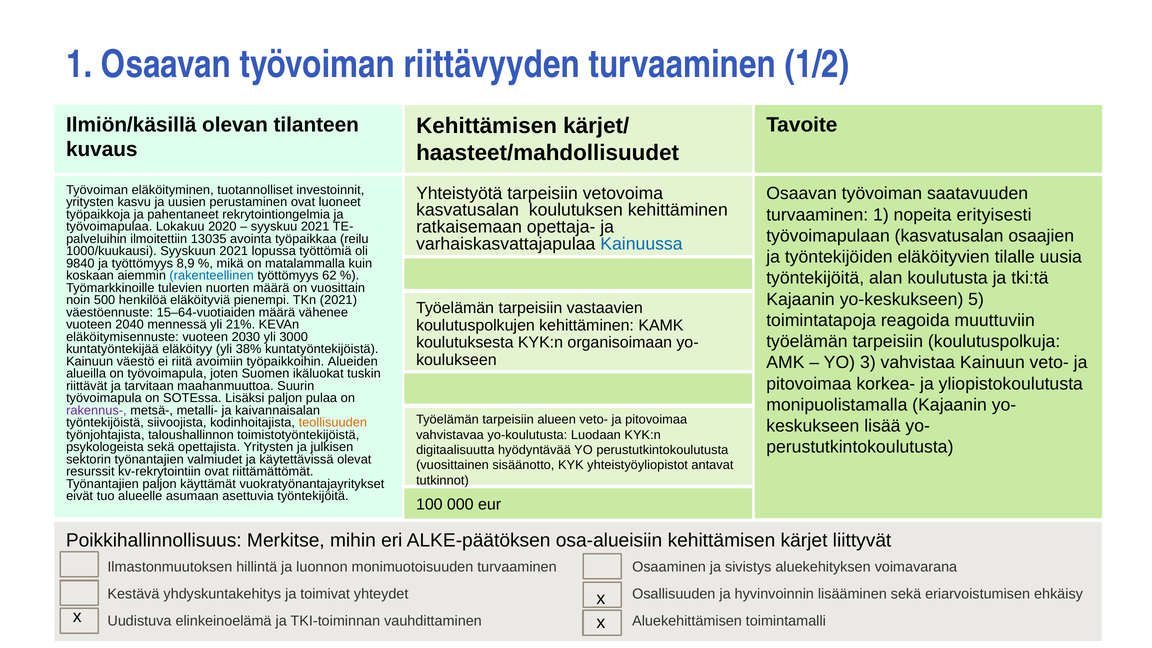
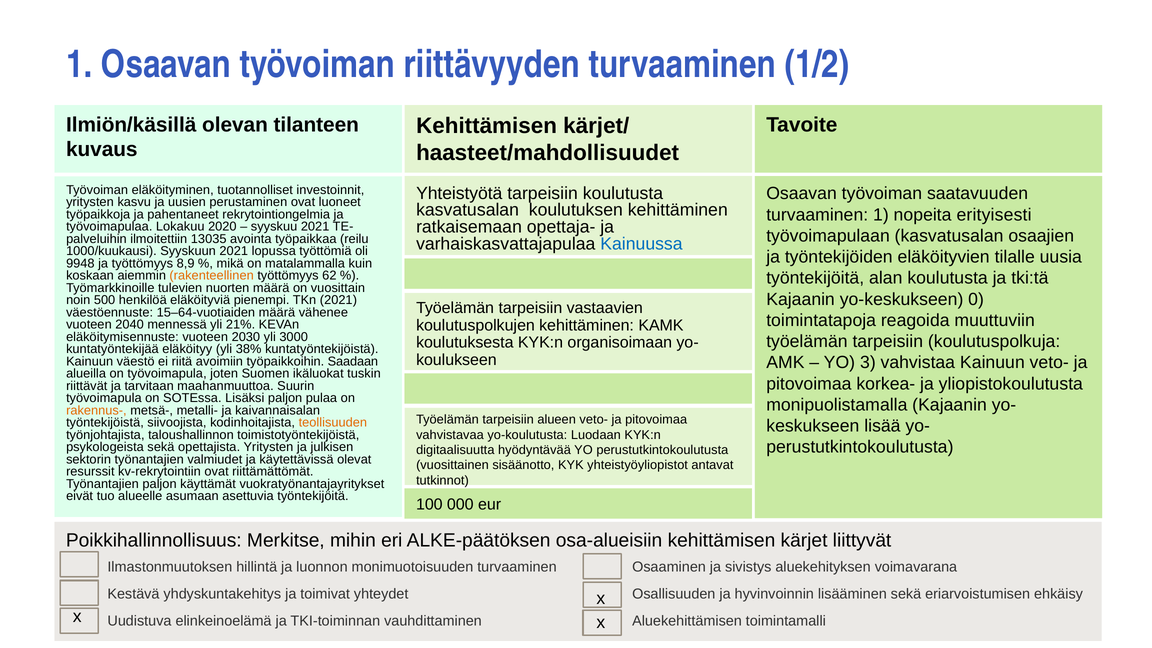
tarpeisiin vetovoima: vetovoima -> koulutusta (623, 193)
9840: 9840 -> 9948 (80, 263)
rakenteellinen colour: blue -> orange (212, 276)
5: 5 -> 0 (976, 299)
Alueiden: Alueiden -> Saadaan (353, 361)
rakennus- colour: purple -> orange (96, 410)
